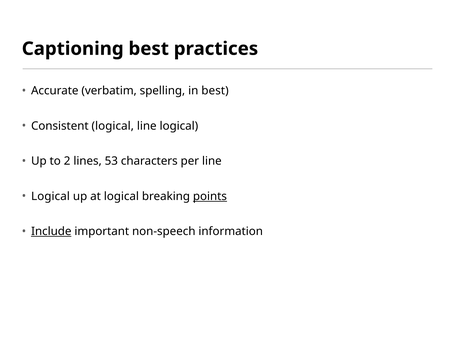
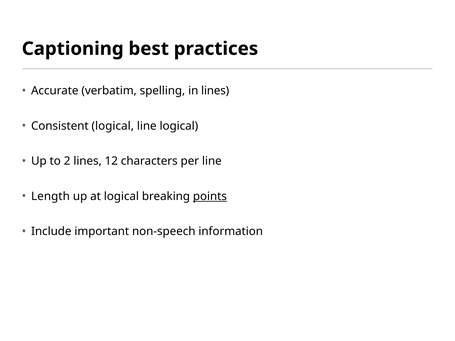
in best: best -> lines (215, 91)
53: 53 -> 12 (111, 161)
Logical: Logical -> Length (50, 196)
Include underline: present -> none (51, 232)
